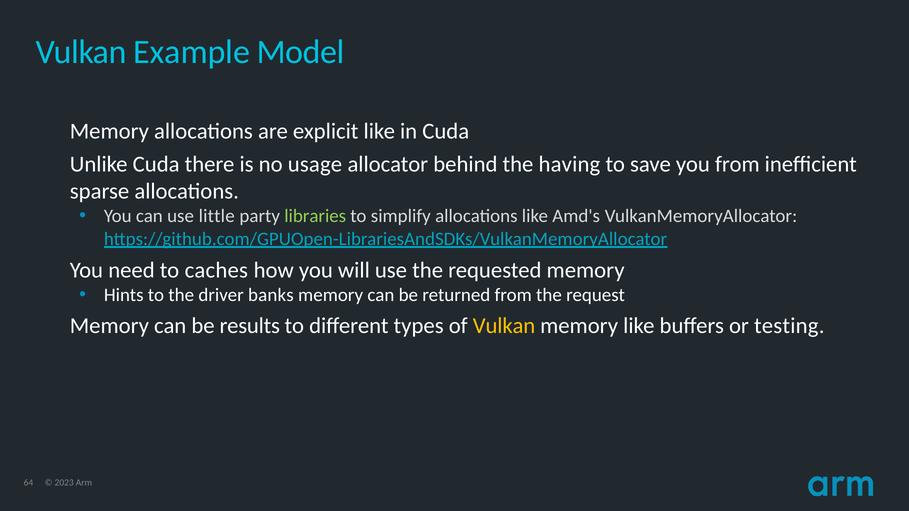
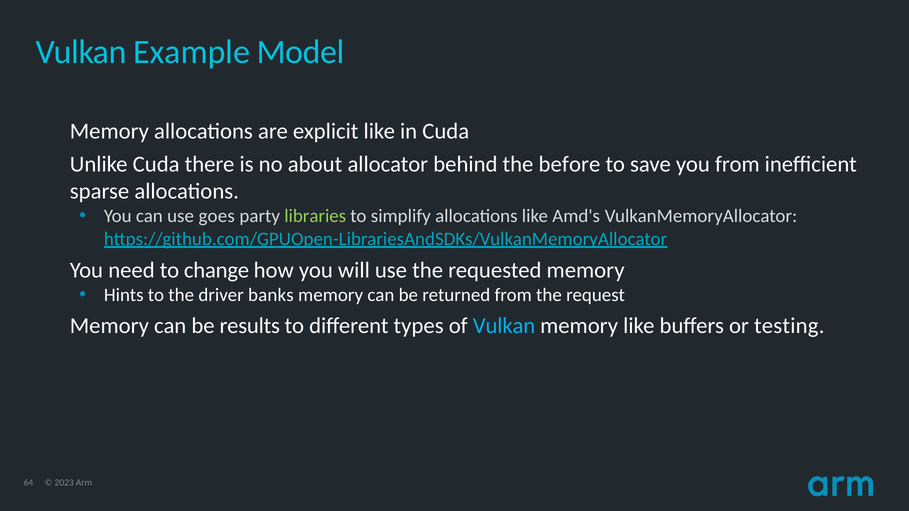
usage: usage -> about (315, 164)
having: having -> before (569, 164)
little: little -> goes (217, 216)
caches: caches -> change (217, 270)
Vulkan colour: yellow -> light blue (504, 326)
